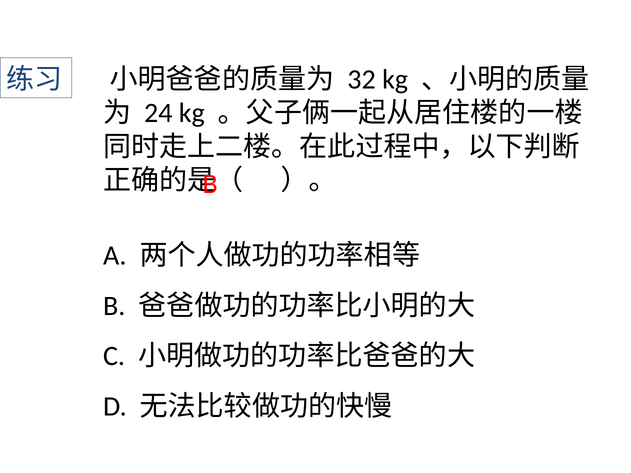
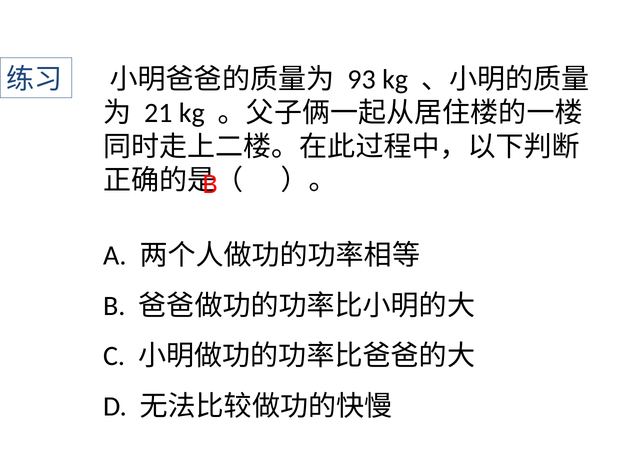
32: 32 -> 93 (362, 80)
24: 24 -> 21 (158, 113)
